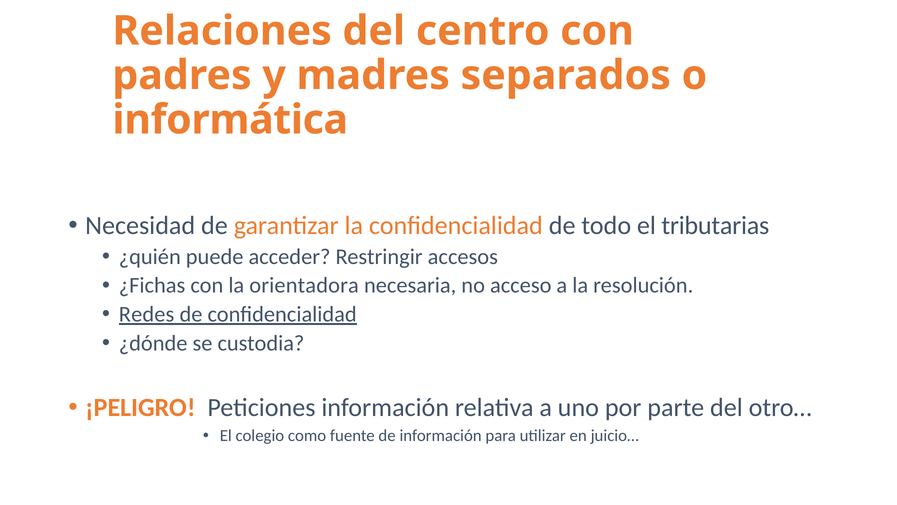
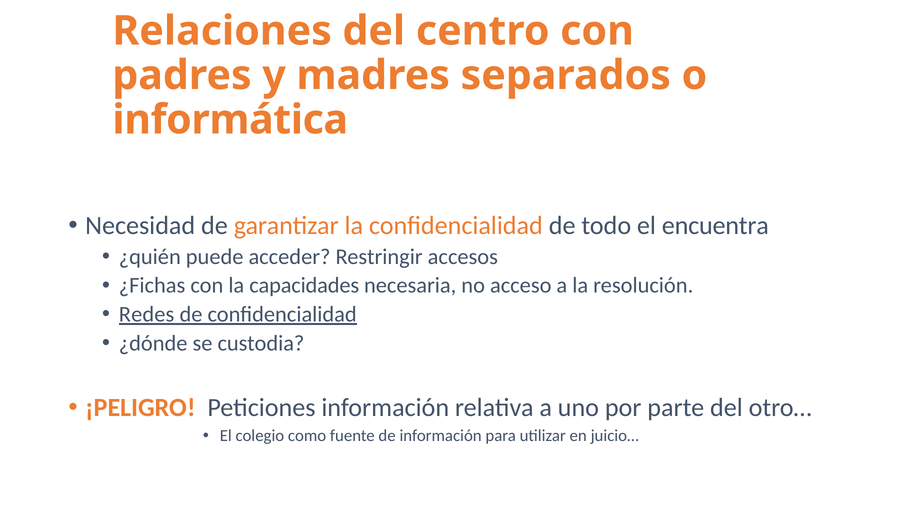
tributarias: tributarias -> encuentra (715, 226)
orientadora: orientadora -> capacidades (304, 285)
